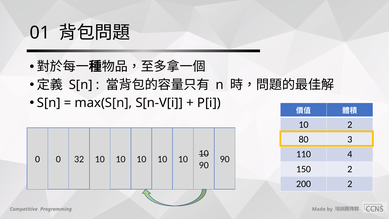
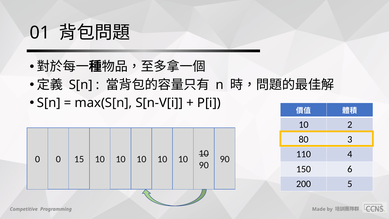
32: 32 -> 15 (79, 159)
150 2: 2 -> 6 (350, 169)
200 2: 2 -> 5 (350, 184)
